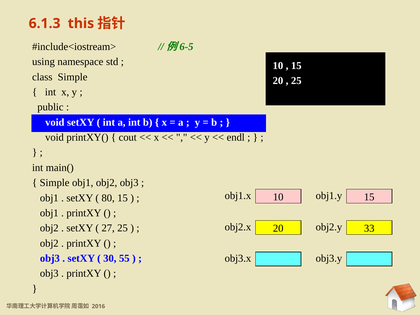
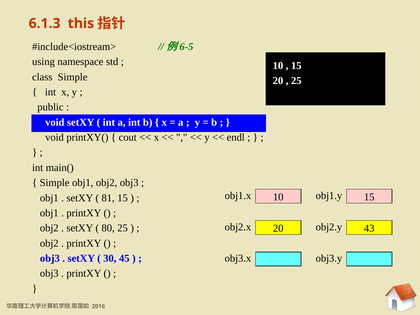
80: 80 -> 81 (108, 198)
27: 27 -> 80 (108, 228)
33: 33 -> 43 (369, 228)
55: 55 -> 45 (124, 258)
